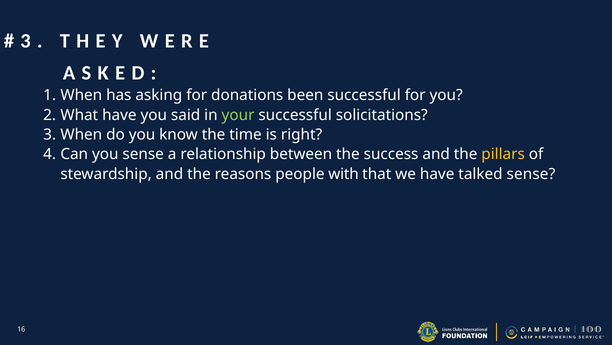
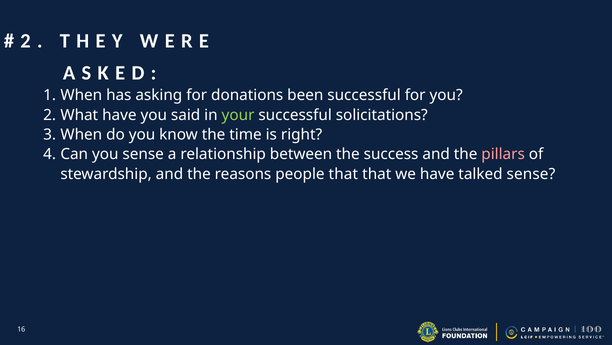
3: 3 -> 2 (26, 41)
pillars colour: yellow -> pink (503, 154)
people with: with -> that (343, 174)
